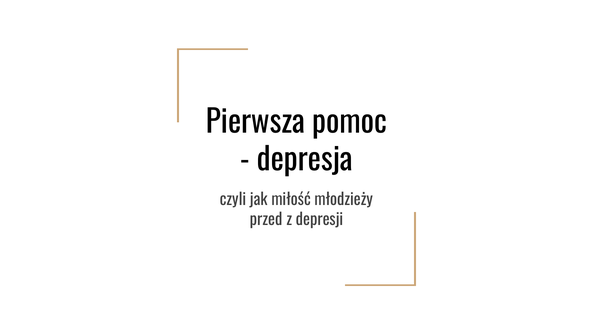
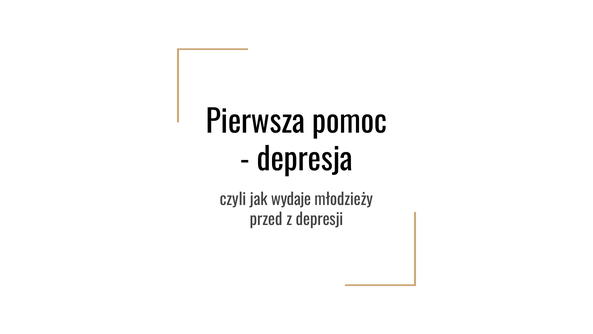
miłość: miłość -> wydaje (291, 200)
